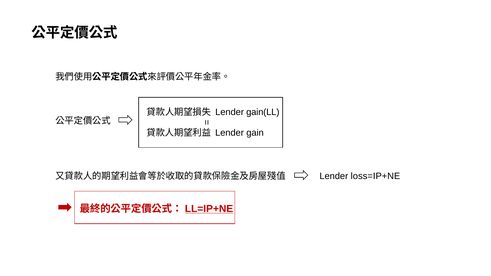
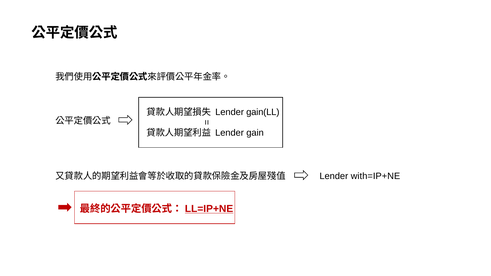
loss=IP+NE: loss=IP+NE -> with=IP+NE (375, 176)
